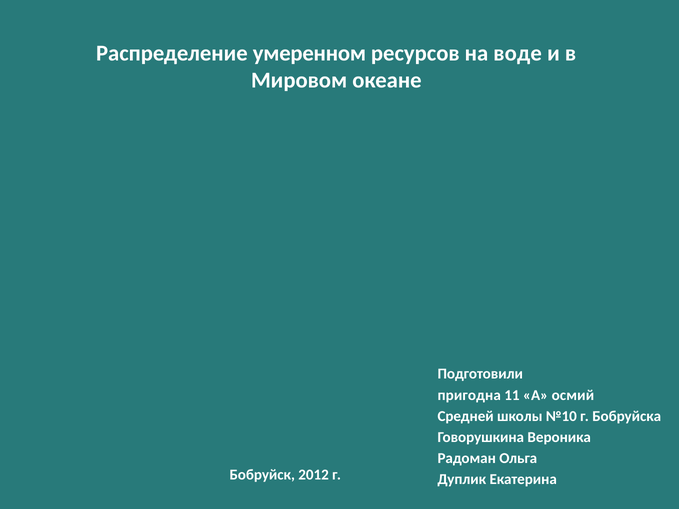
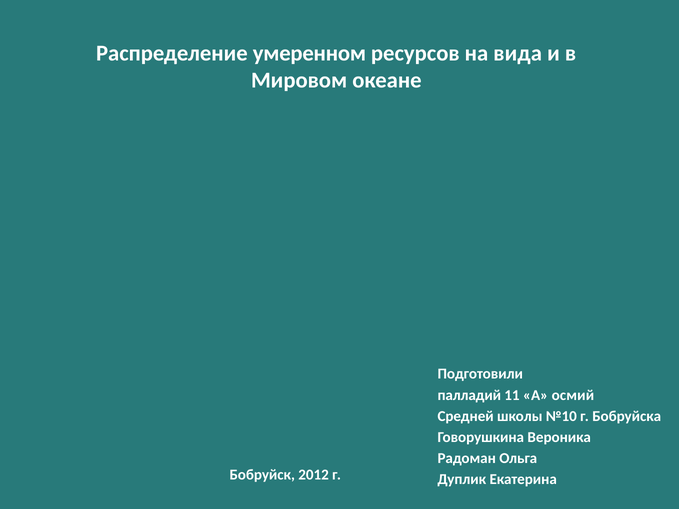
воде: воде -> вида (518, 53)
пригодна: пригодна -> палладий (469, 395)
